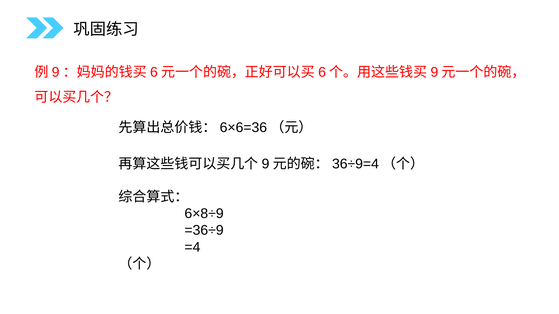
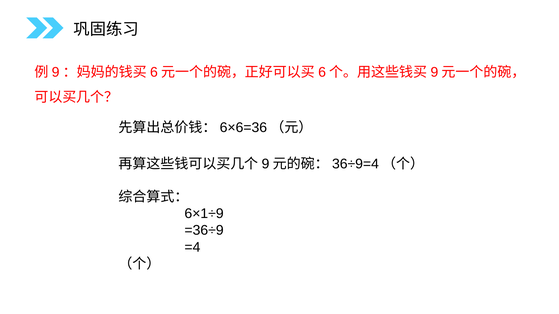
6×8÷9: 6×8÷9 -> 6×1÷9 (204, 214)
